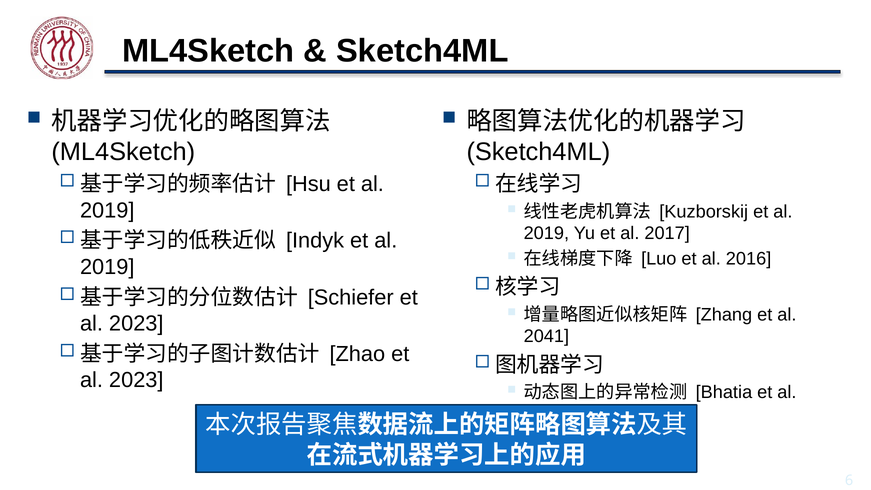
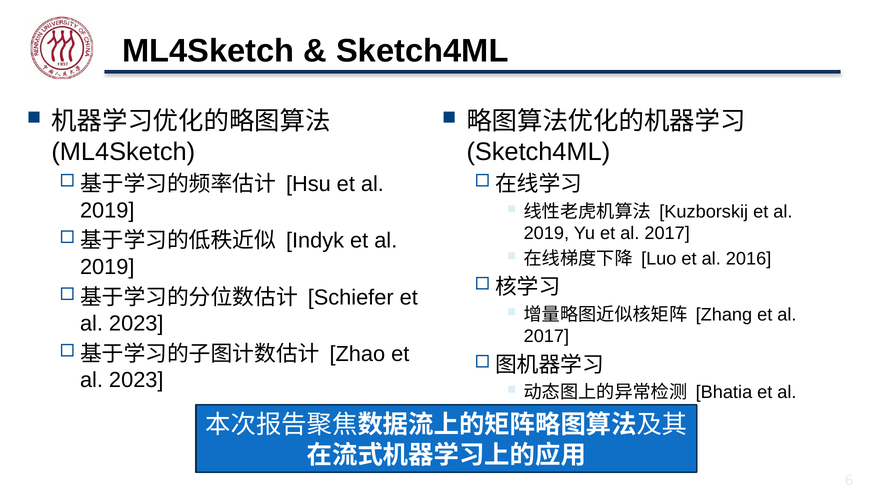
2041: 2041 -> 2017 (546, 336)
